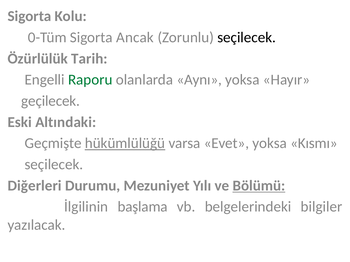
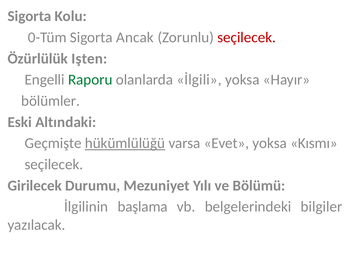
seçilecek colour: black -> red (247, 38)
Tarih: Tarih -> Işten (89, 59)
Aynı: Aynı -> İlgili (199, 80)
geçilecek: geçilecek -> bölümler (51, 101)
Diğerleri: Diğerleri -> Girilecek (35, 186)
Bölümü underline: present -> none (259, 186)
